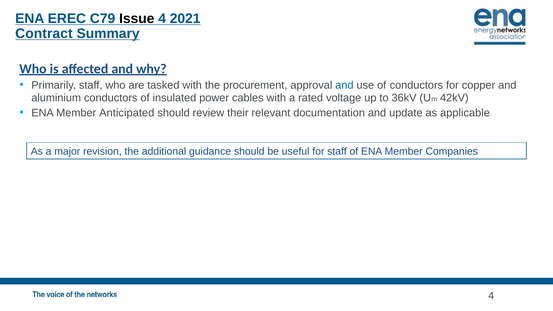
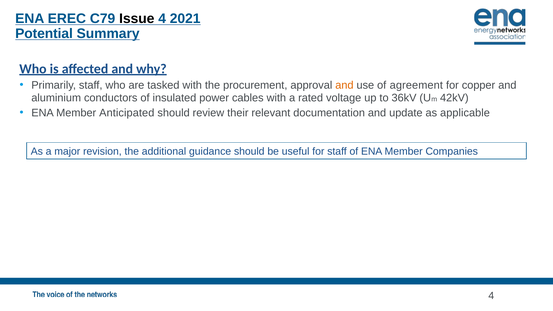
Contract: Contract -> Potential (44, 34)
and colour: blue -> orange (344, 85)
of conductors: conductors -> agreement (416, 85)
